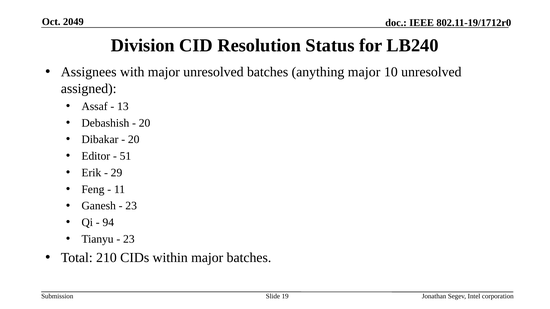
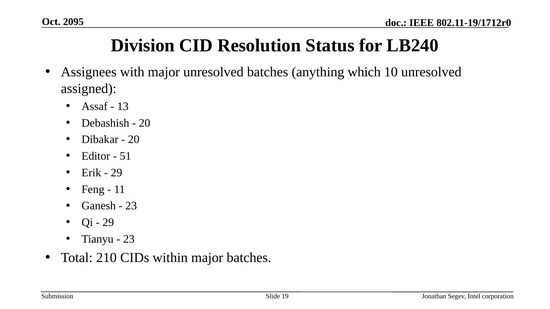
2049: 2049 -> 2095 (73, 22)
anything major: major -> which (364, 72)
94: 94 -> 29 (108, 223)
